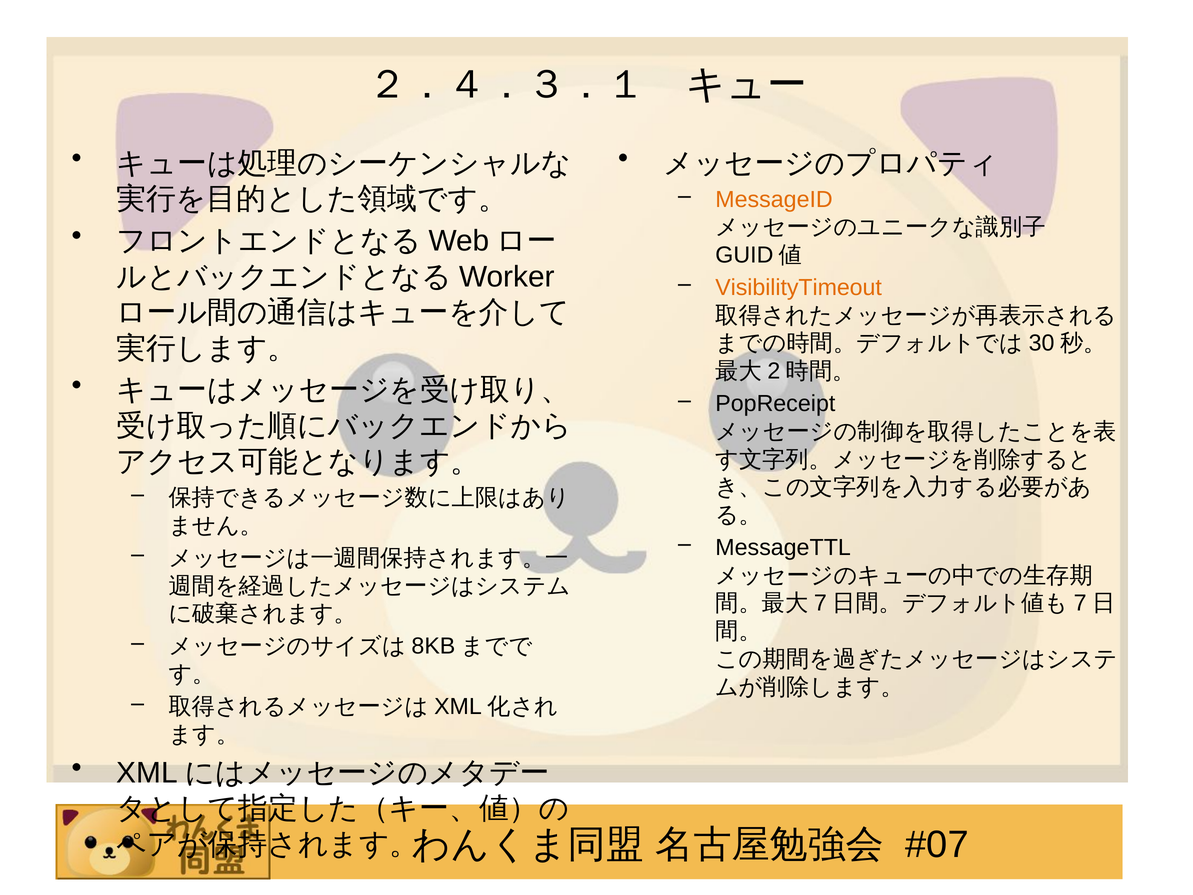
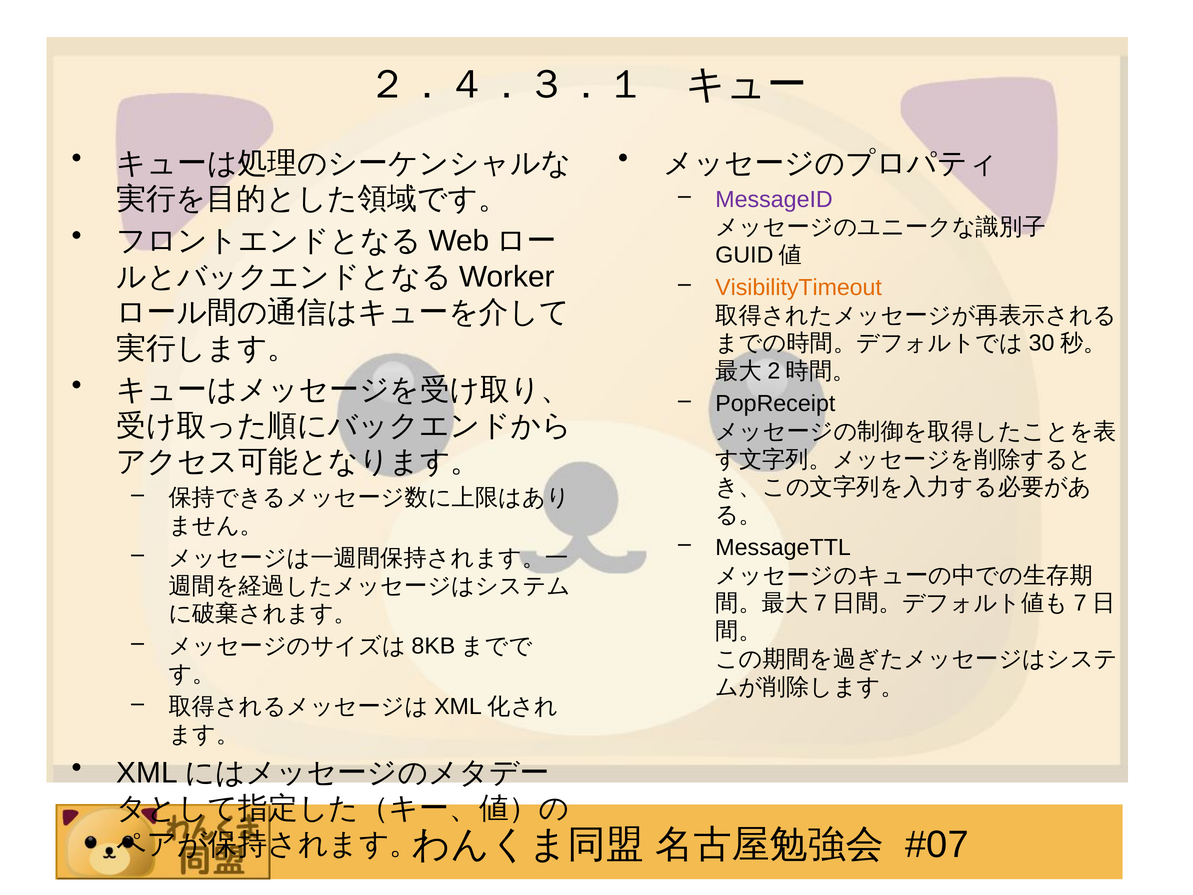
MessageID colour: orange -> purple (774, 199)
